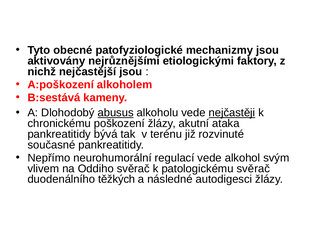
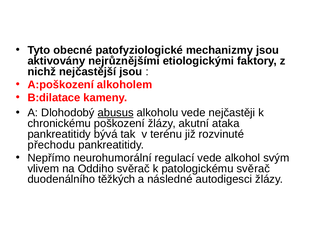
B:sestává: B:sestává -> B:dilatace (54, 97)
nejčastěji underline: present -> none (232, 113)
současné: současné -> přechodu (51, 145)
